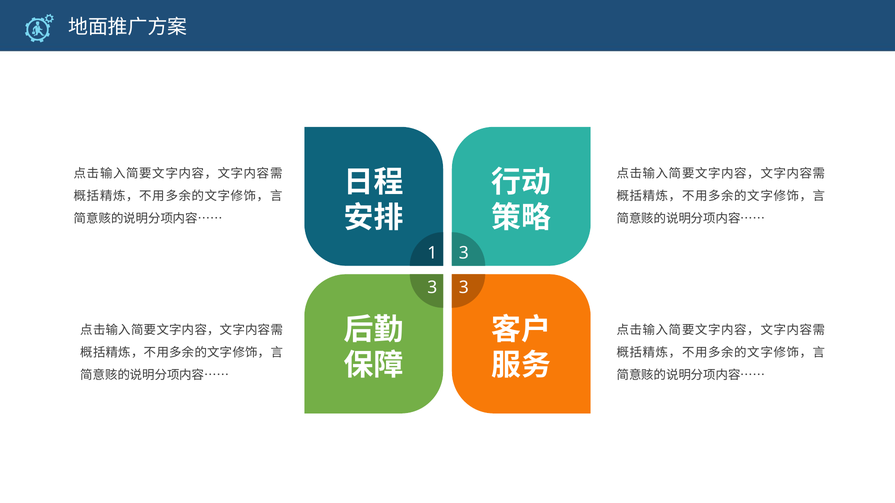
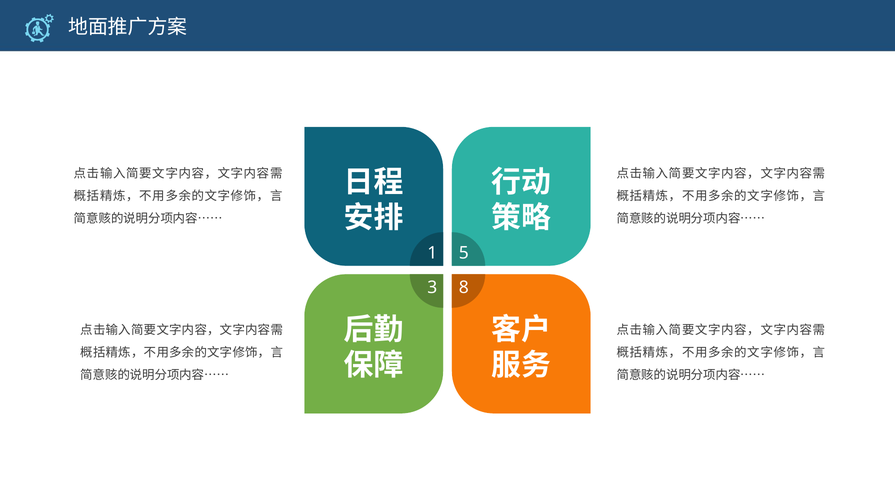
1 3: 3 -> 5 (464, 253)
3: 3 -> 8 (464, 288)
